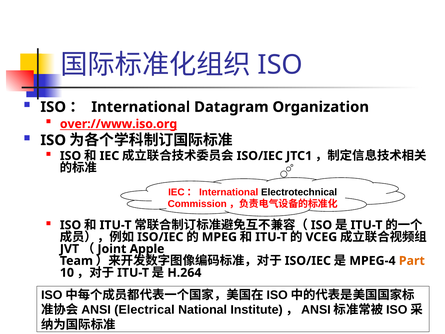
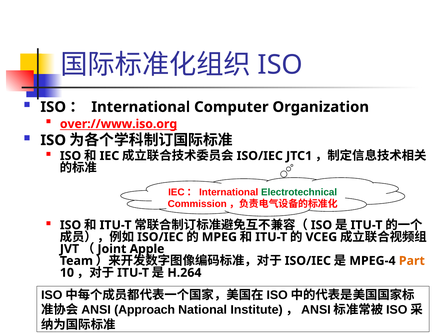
Datagram: Datagram -> Computer (231, 107)
Electrotechnical colour: black -> green (299, 192)
Electrical: Electrical -> Approach (145, 310)
